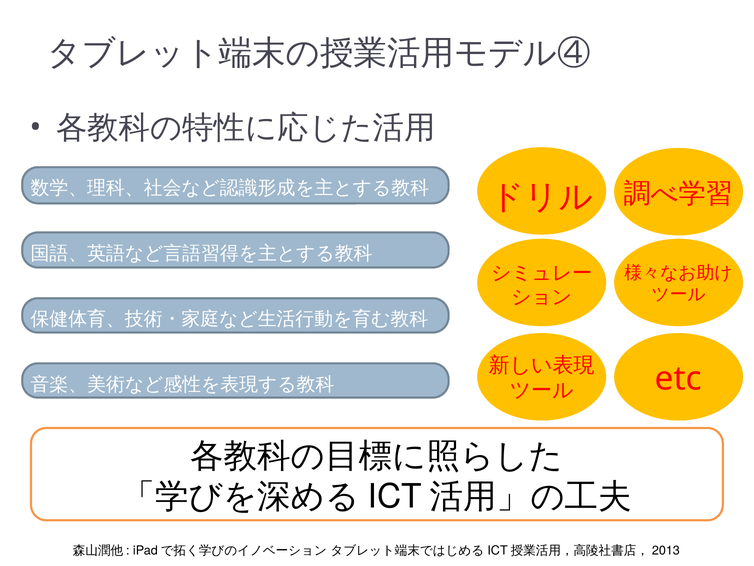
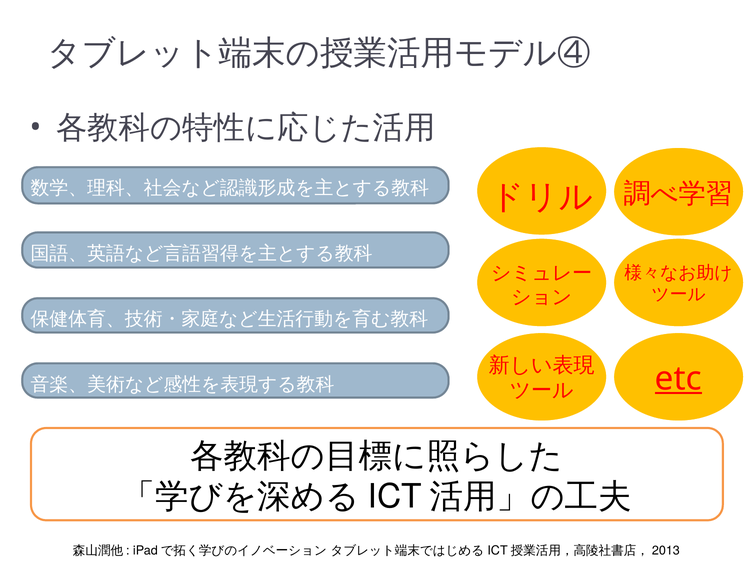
etc underline: none -> present (678, 378)
